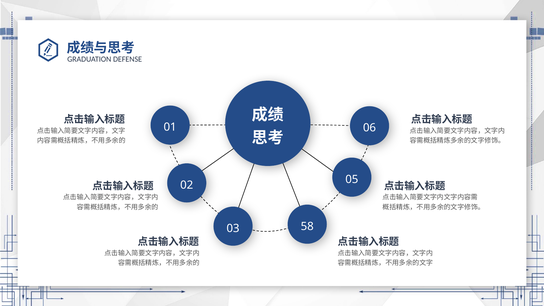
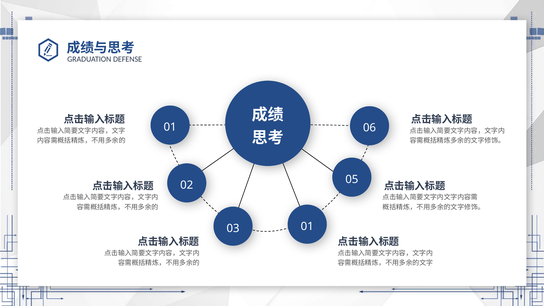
03 58: 58 -> 01 (307, 226)
